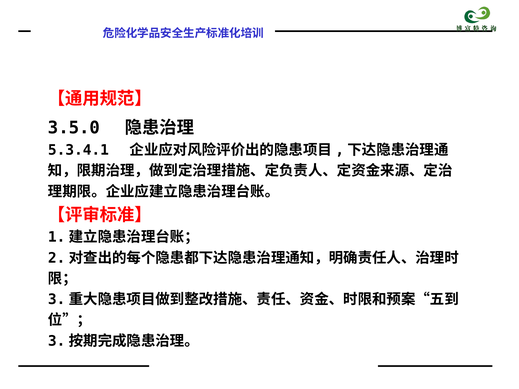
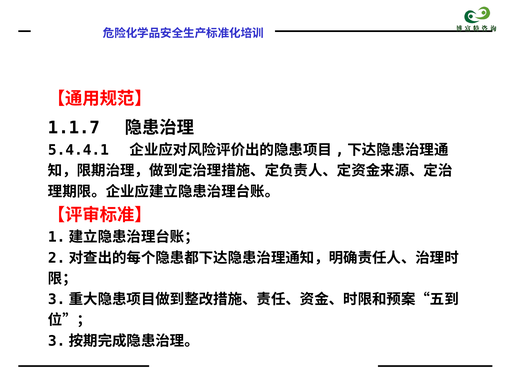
3.5.0: 3.5.0 -> 1.1.7 (74, 128)
5.3.4.1: 5.3.4.1 -> 5.4.4.1 (78, 150)
